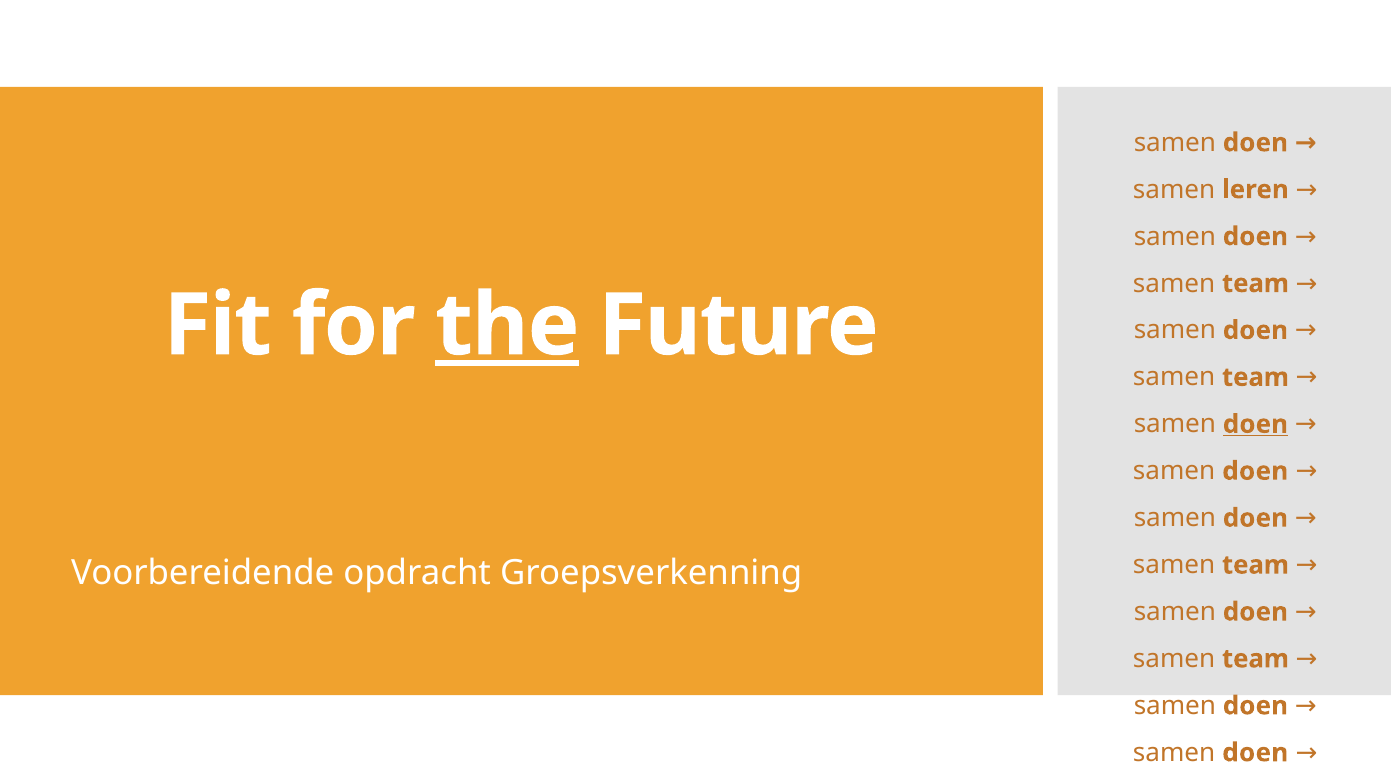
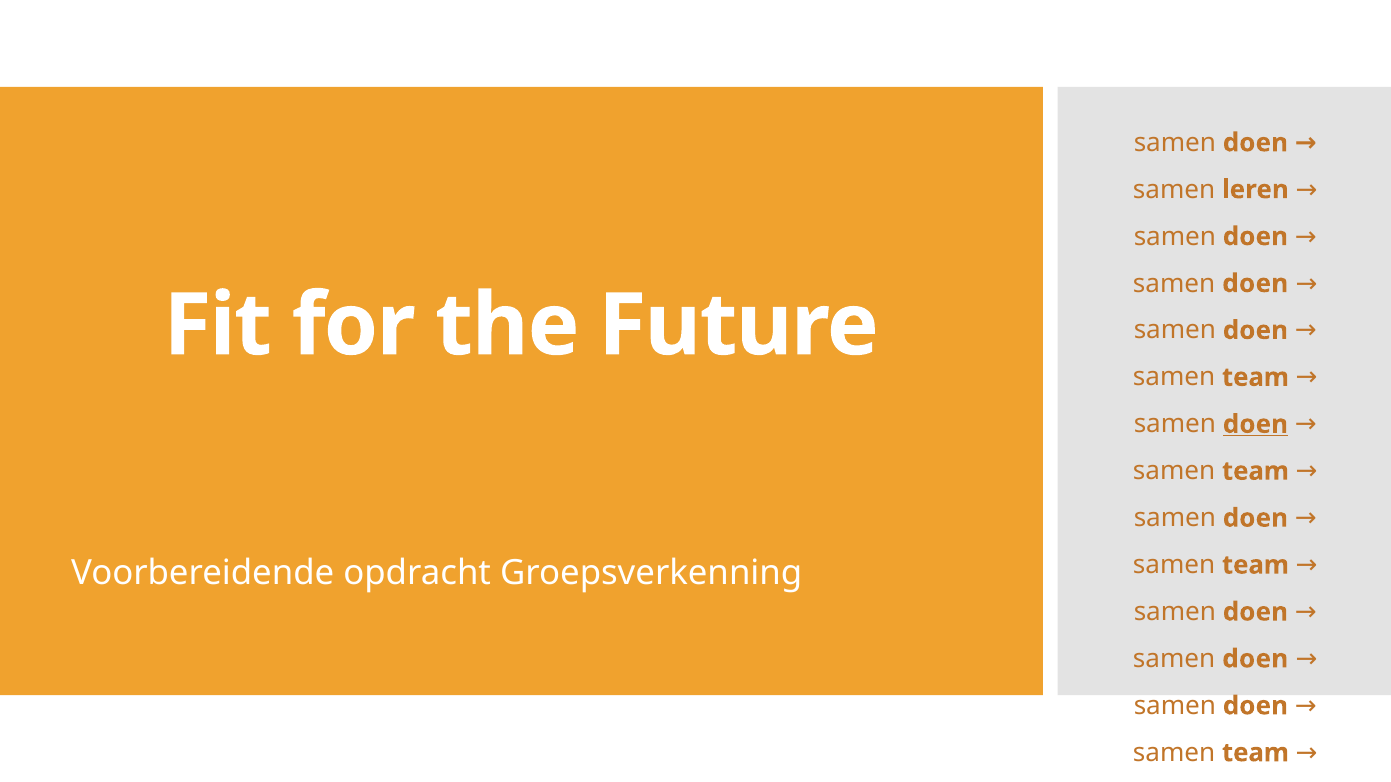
team: team -> doen (1255, 284)
the underline: present -> none (507, 326)
doen: doen -> team (1255, 471)
team: team -> doen (1255, 659)
doen: doen -> team (1255, 753)
